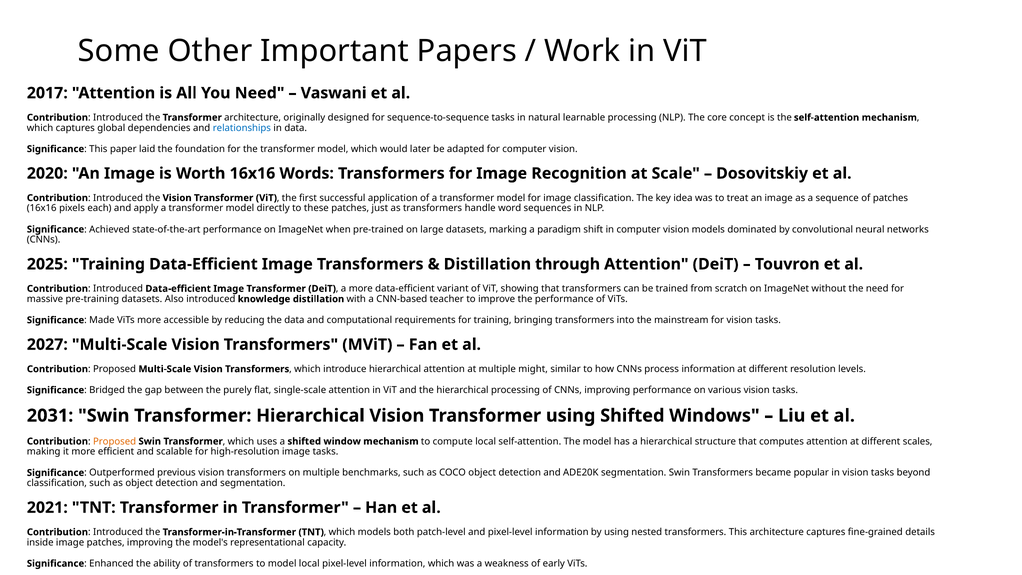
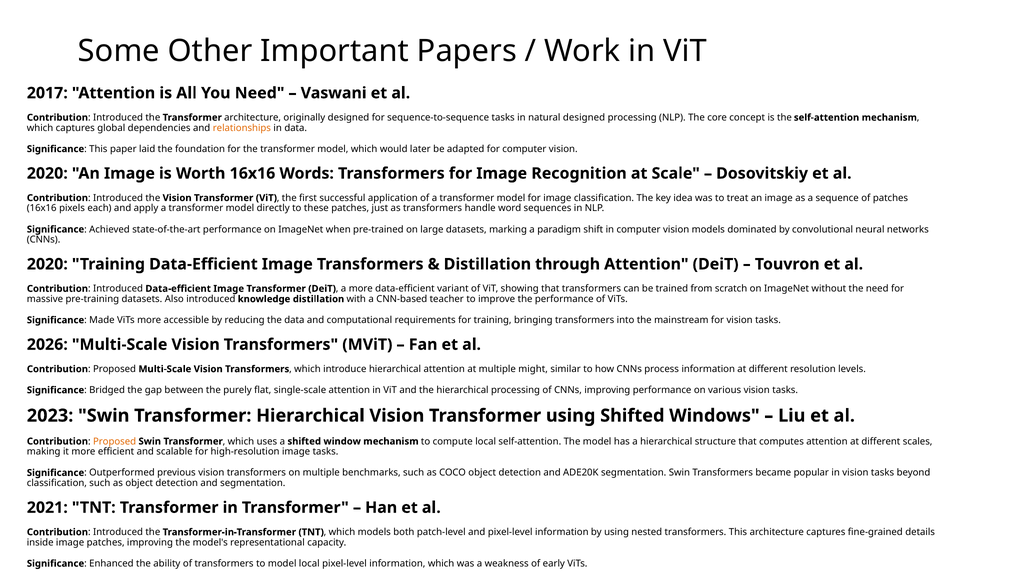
natural learnable: learnable -> designed (584, 118)
relationships colour: blue -> orange (242, 128)
2025: 2025 -> 2020 (47, 264)
2027: 2027 -> 2026 (47, 344)
2031: 2031 -> 2023 (50, 416)
